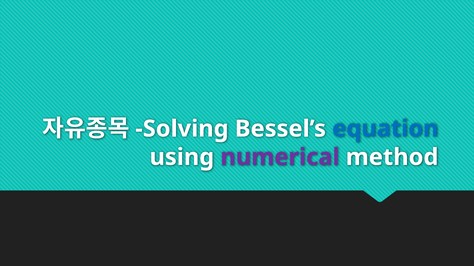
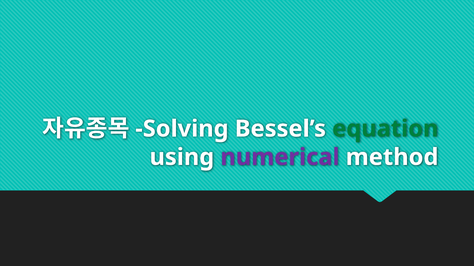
equation colour: blue -> green (385, 129)
